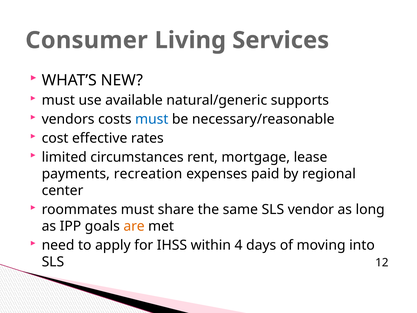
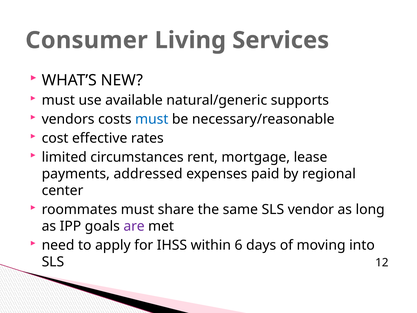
recreation: recreation -> addressed (148, 174)
are colour: orange -> purple (134, 226)
4: 4 -> 6 (239, 245)
